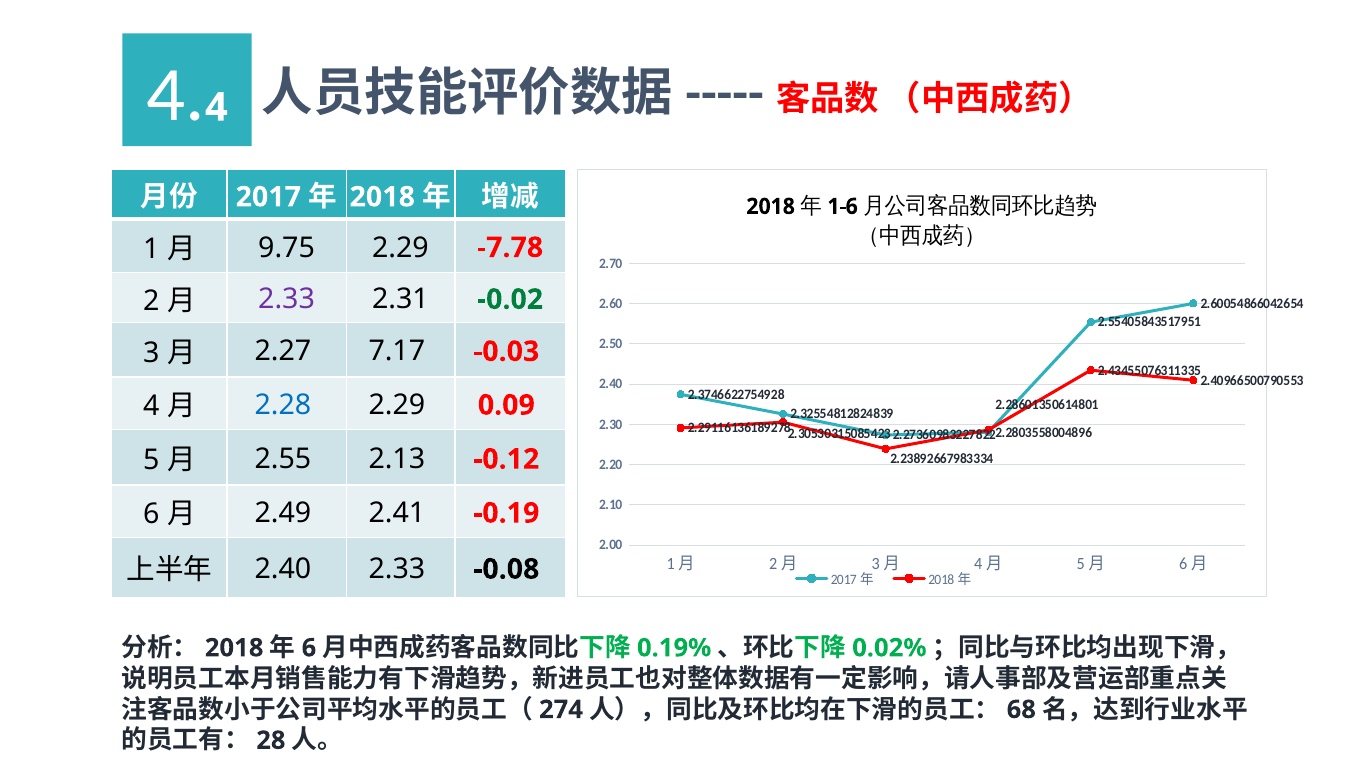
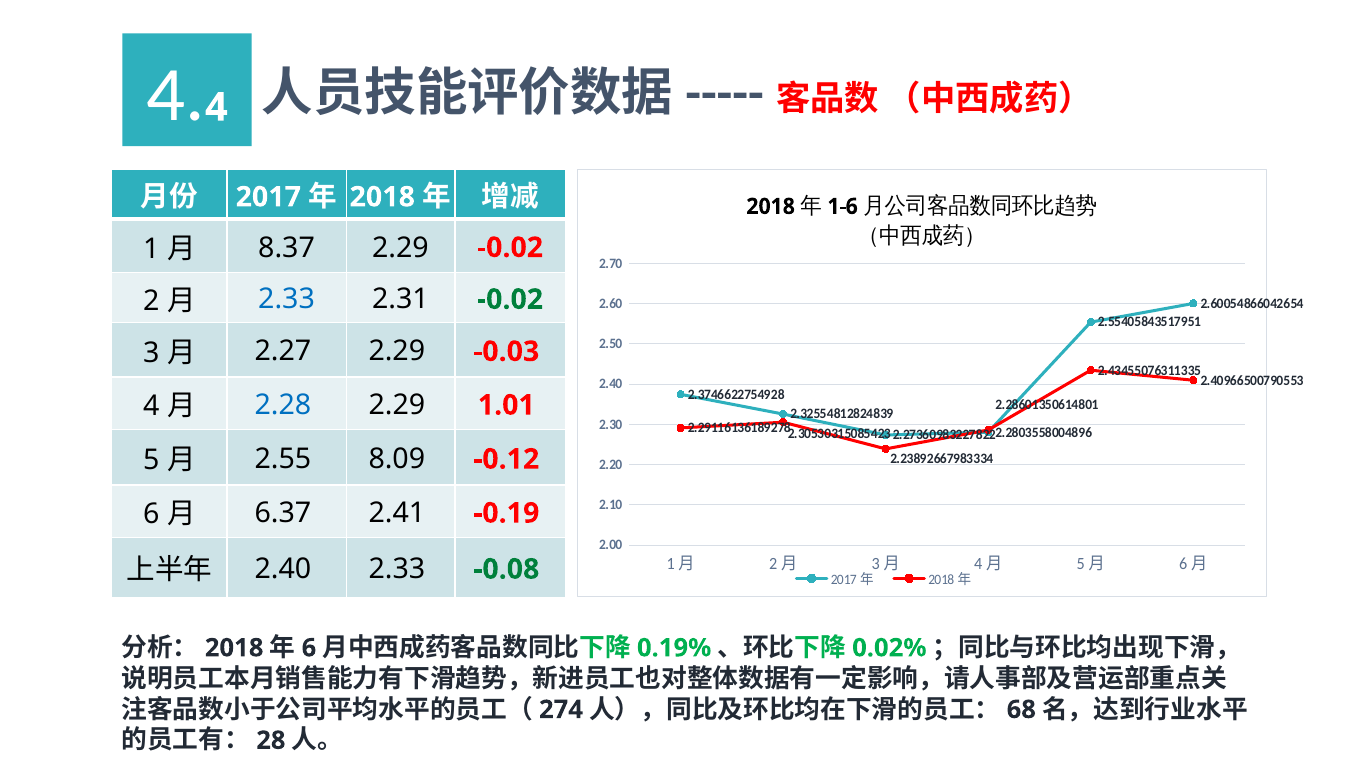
9.75: 9.75 -> 8.37 (287, 248)
2.29 -7.78: -7.78 -> -0.02 (510, 248)
2.33 colour: purple -> blue (287, 299)
2.27 7.17: 7.17 -> 2.29 (397, 352)
0.09: 0.09 -> 1.01 (506, 405)
2.13: 2.13 -> 8.09 (397, 459)
2.49: 2.49 -> 6.37 (283, 513)
-0.08 colour: black -> green (506, 569)
